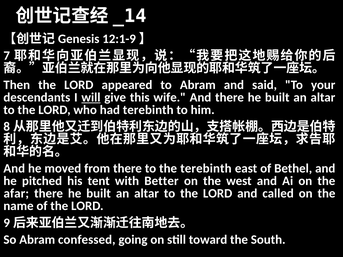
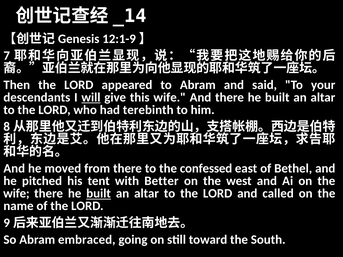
the terebinth: terebinth -> confessed (206, 169)
afar: afar -> wife (16, 194)
built underline: none -> present (99, 194)
confessed: confessed -> embraced (87, 240)
